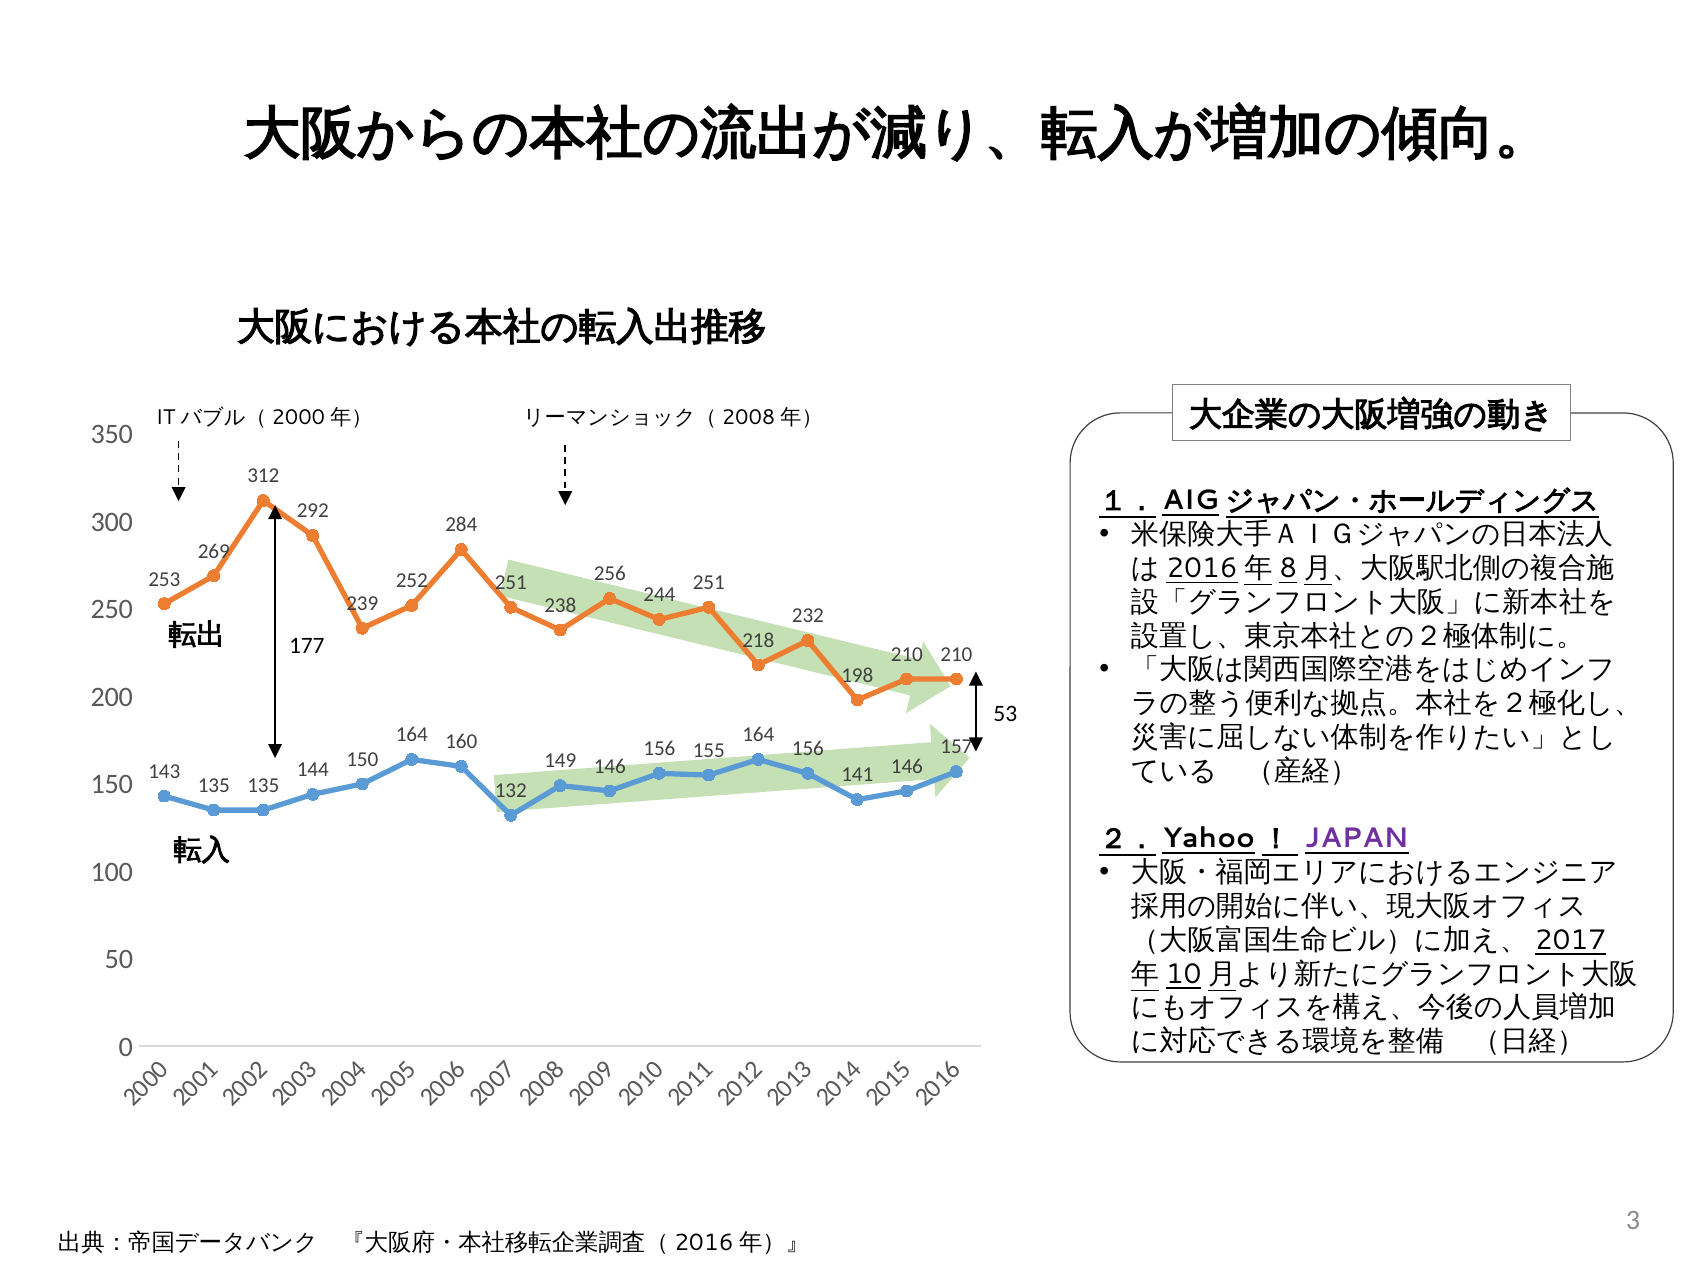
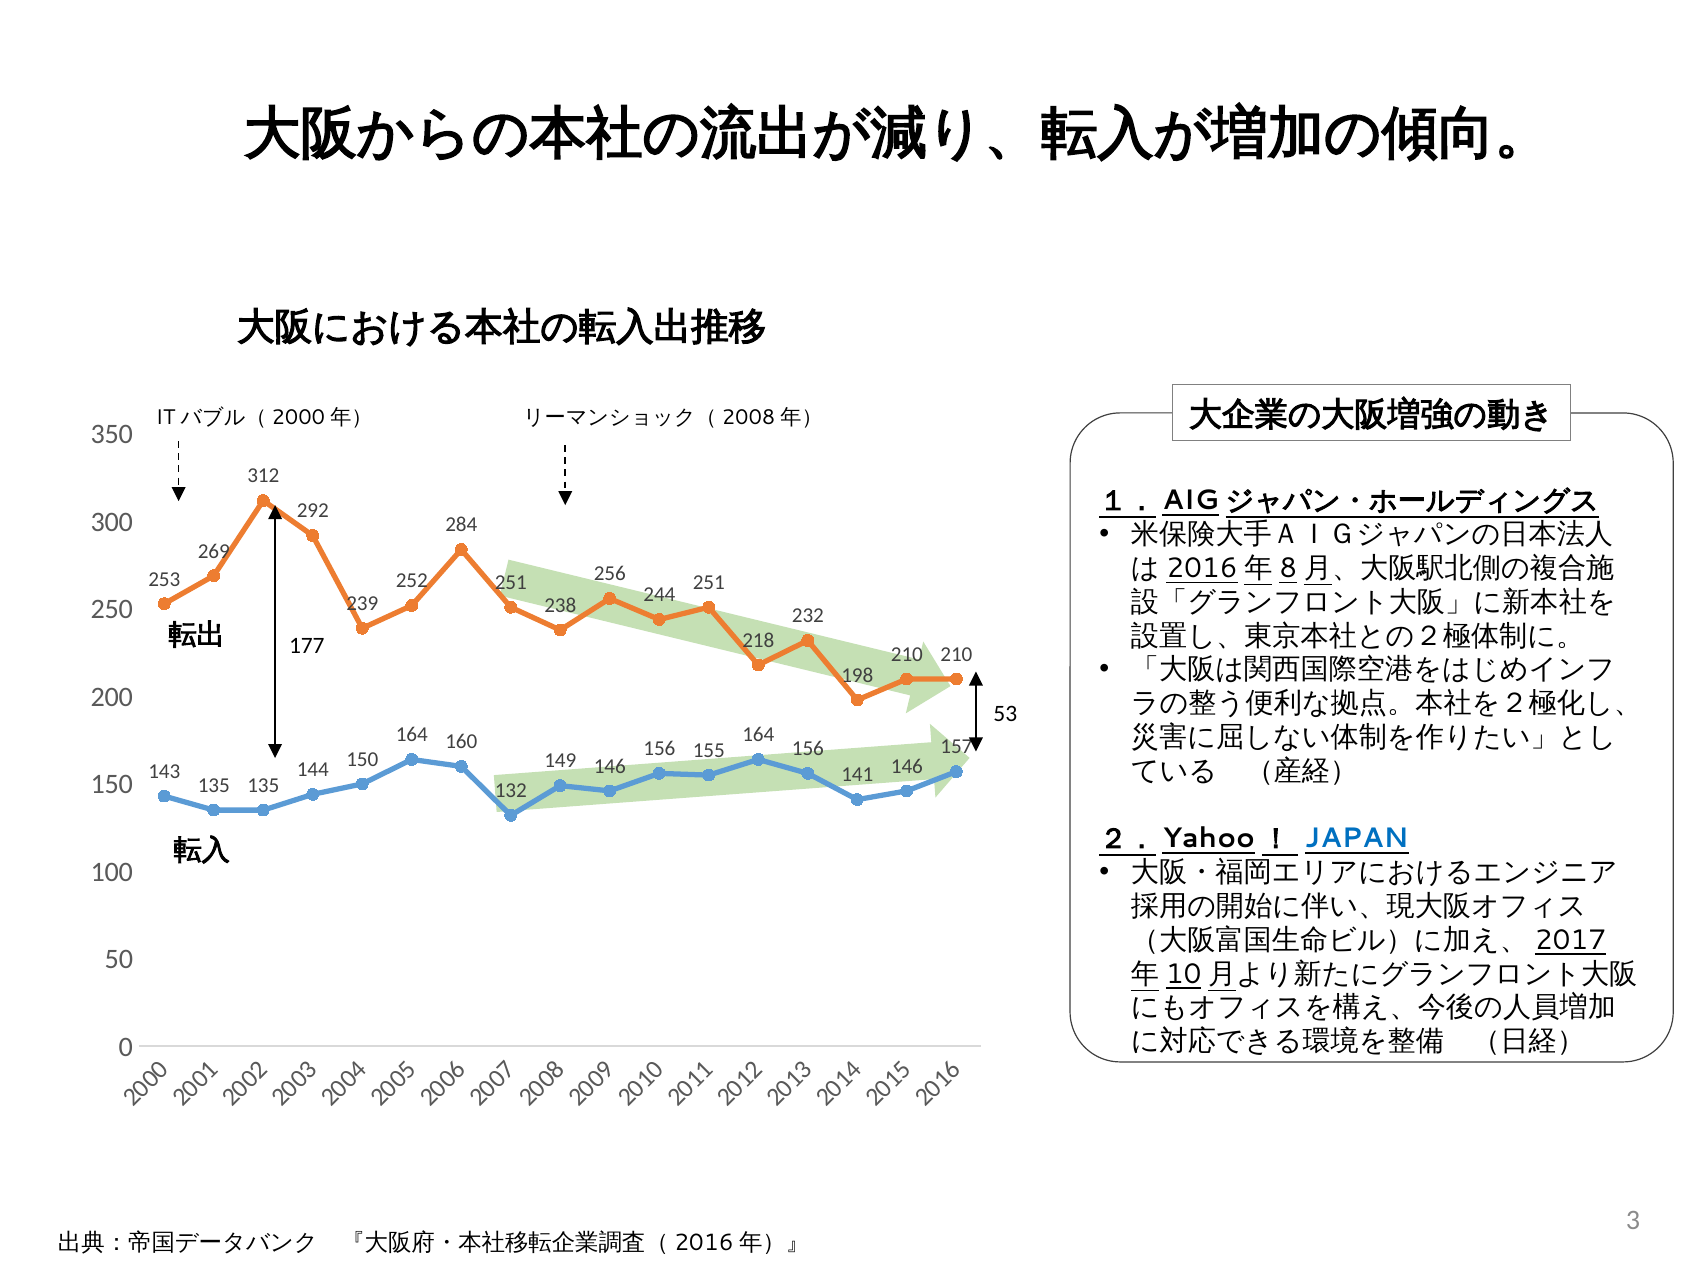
JAPAN colour: purple -> blue (1357, 839)
